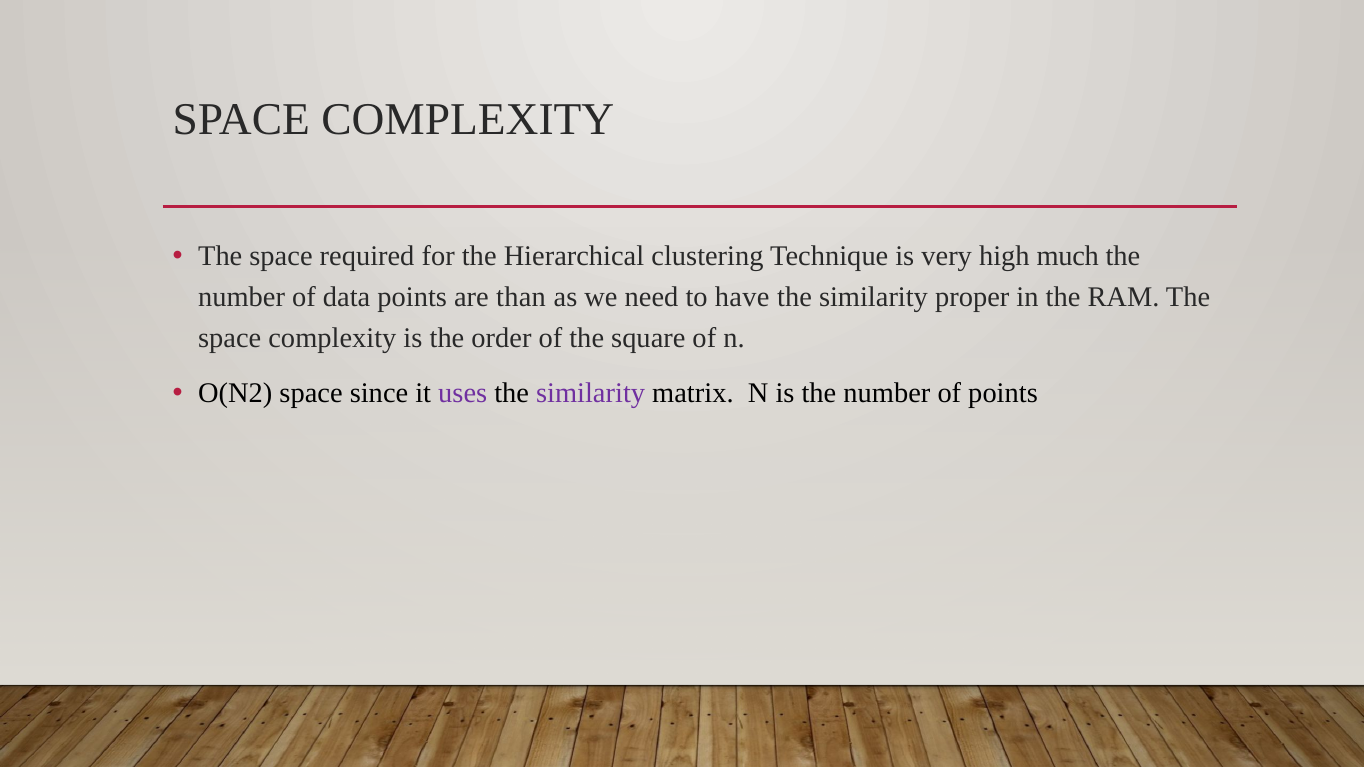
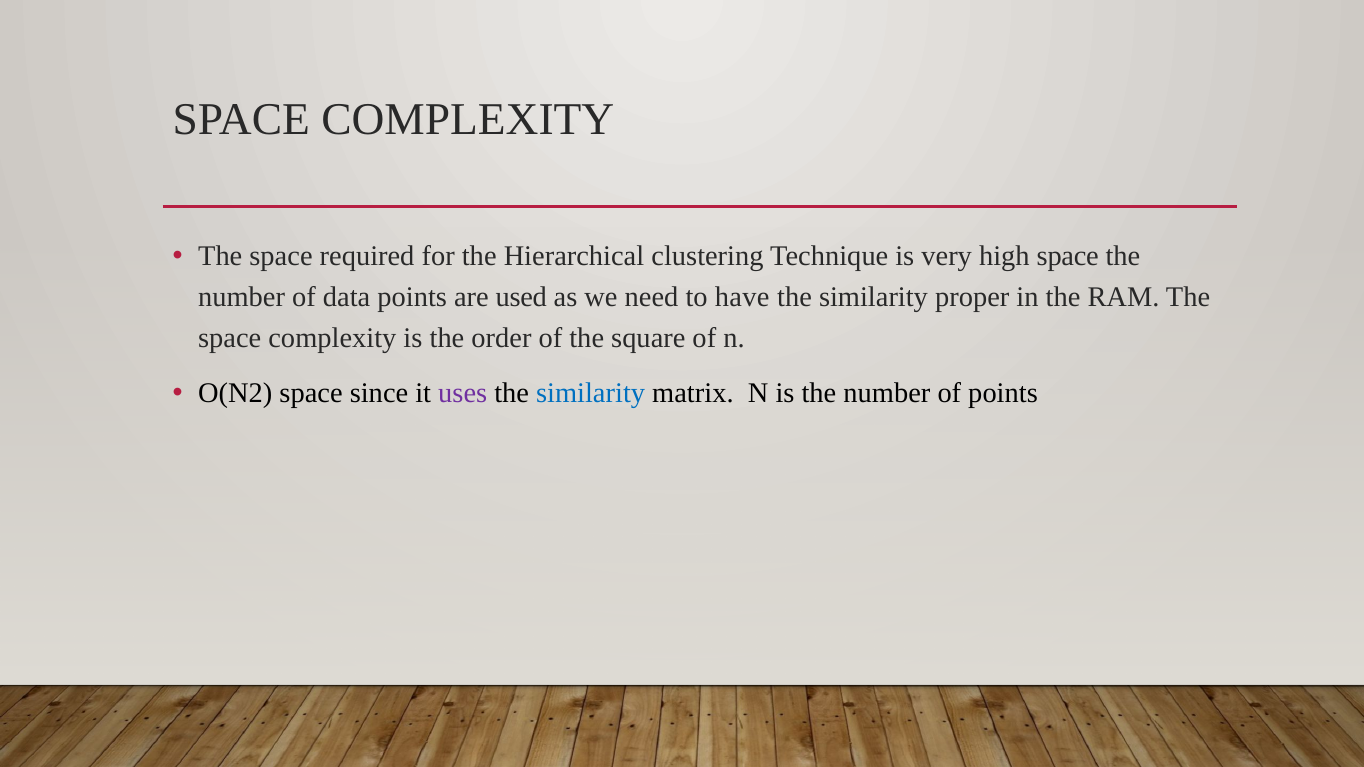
high much: much -> space (1068, 256)
than: than -> used (521, 297)
similarity colour: purple -> blue (591, 393)
